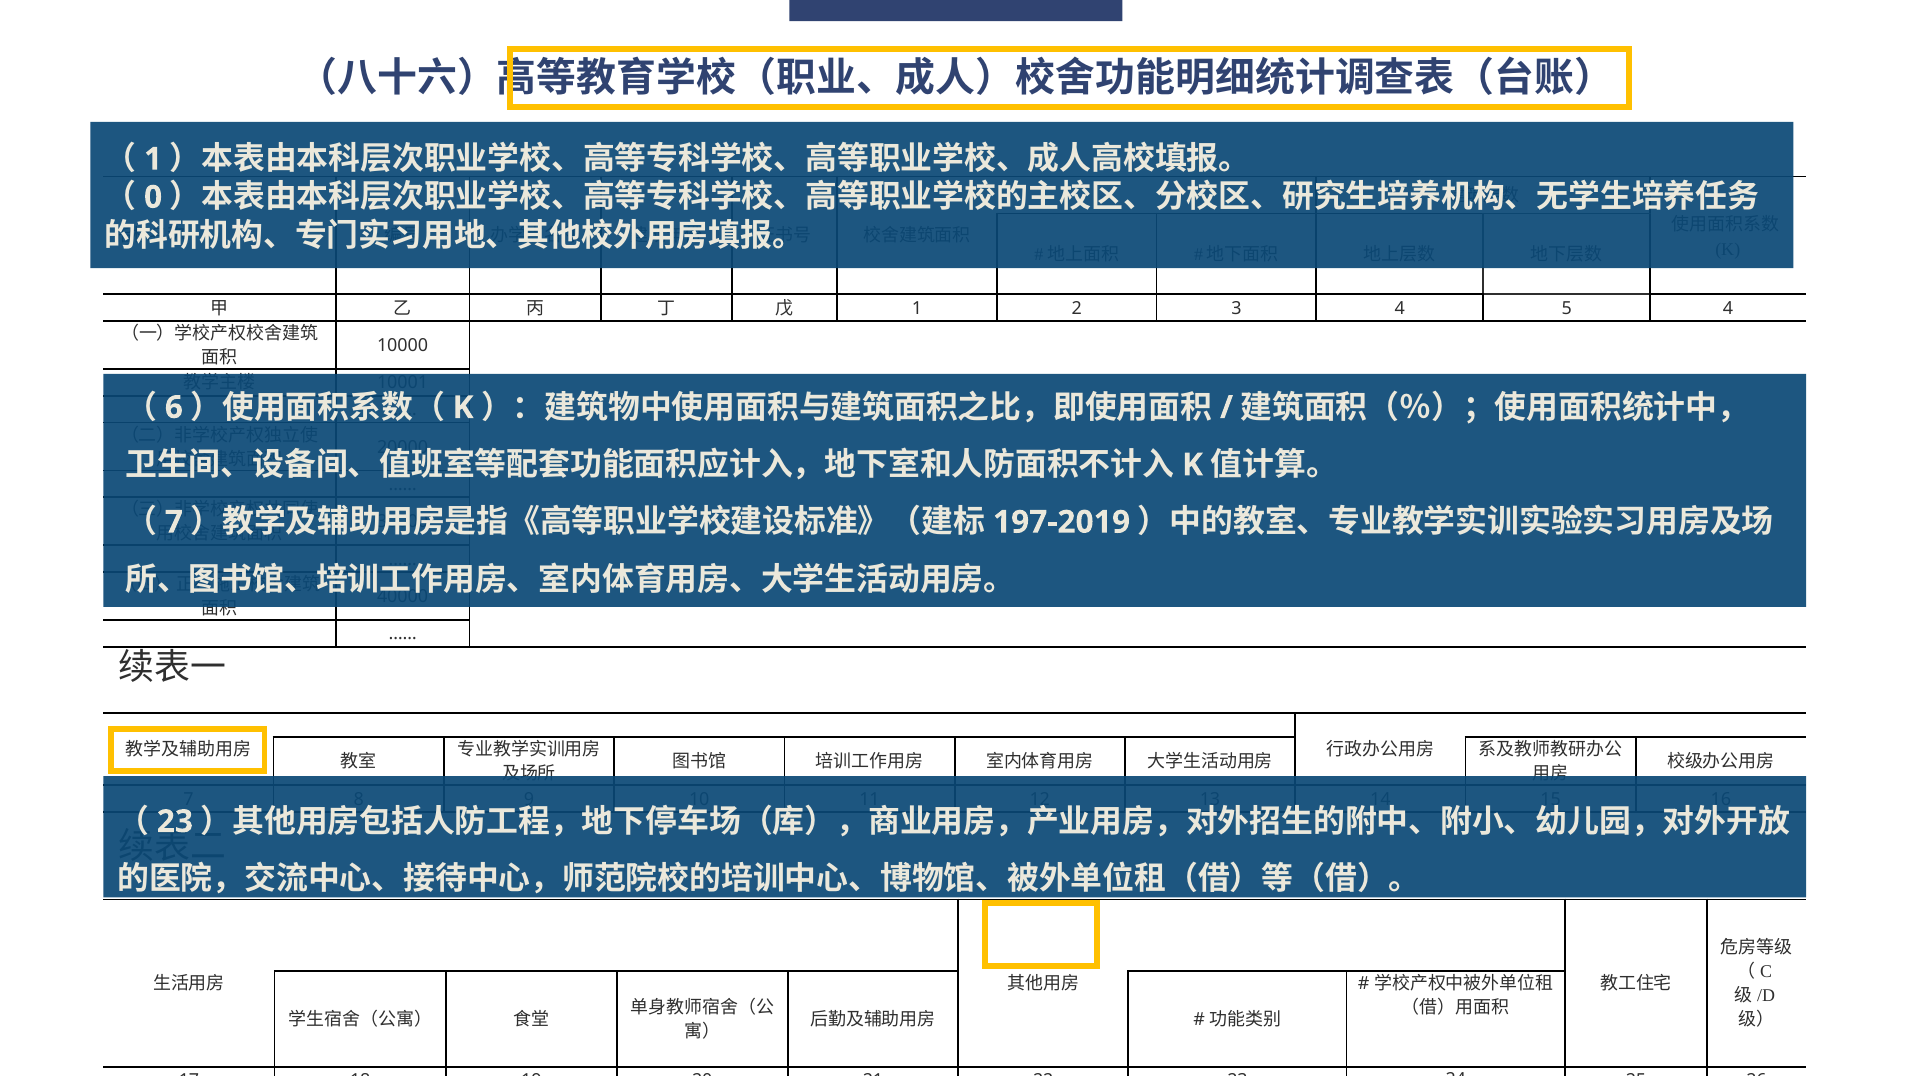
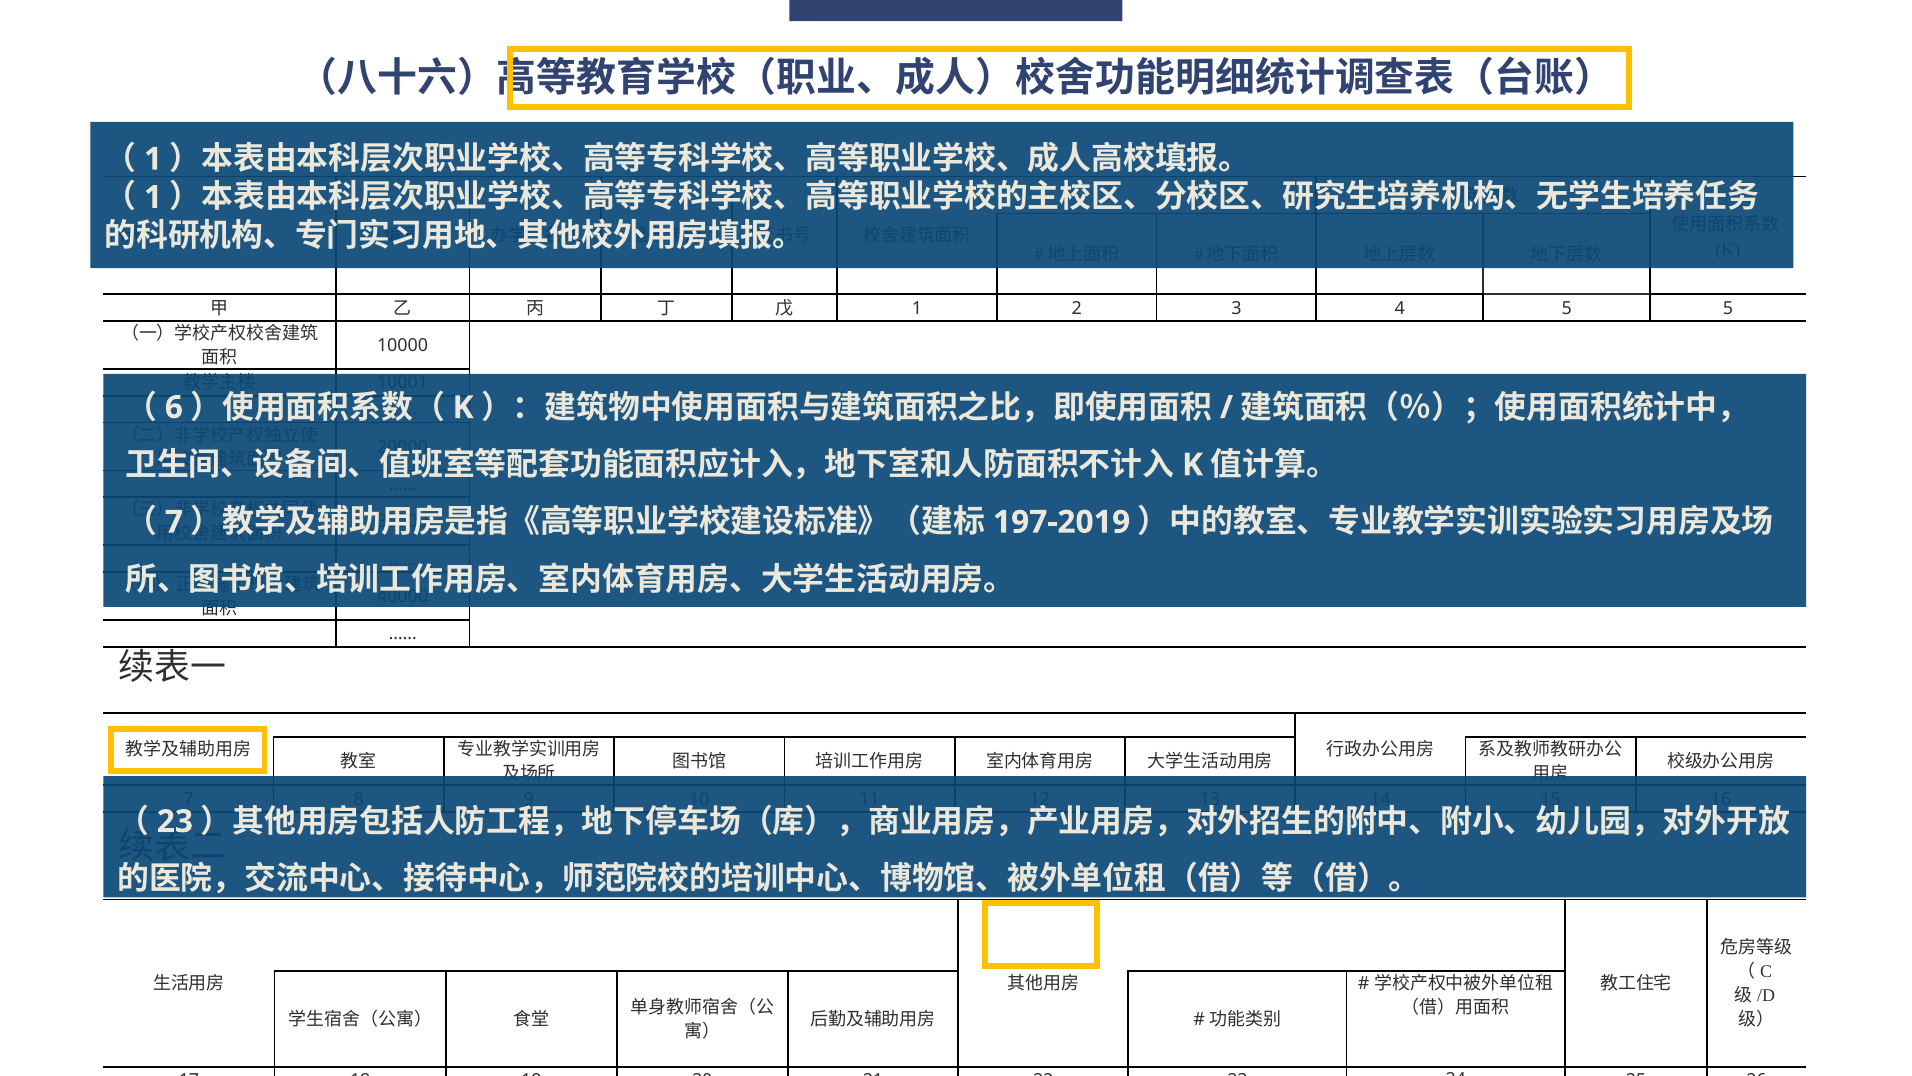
0: 0 -> 1 (153, 197)
5 4: 4 -> 5 (1728, 308)
